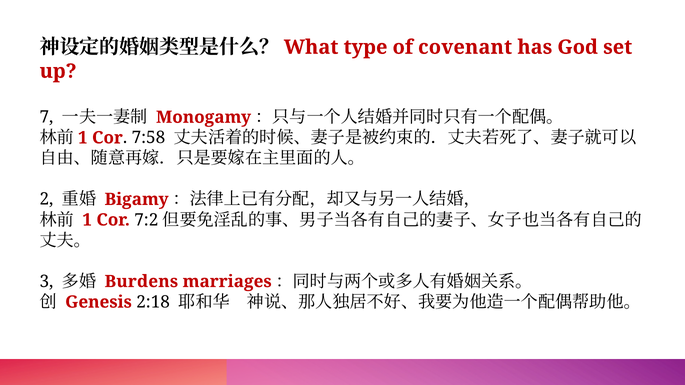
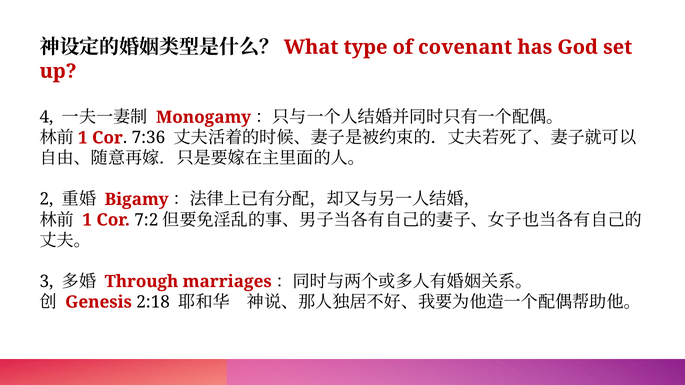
7: 7 -> 4 (46, 117)
7:58: 7:58 -> 7:36 (148, 138)
Burdens: Burdens -> Through (142, 282)
